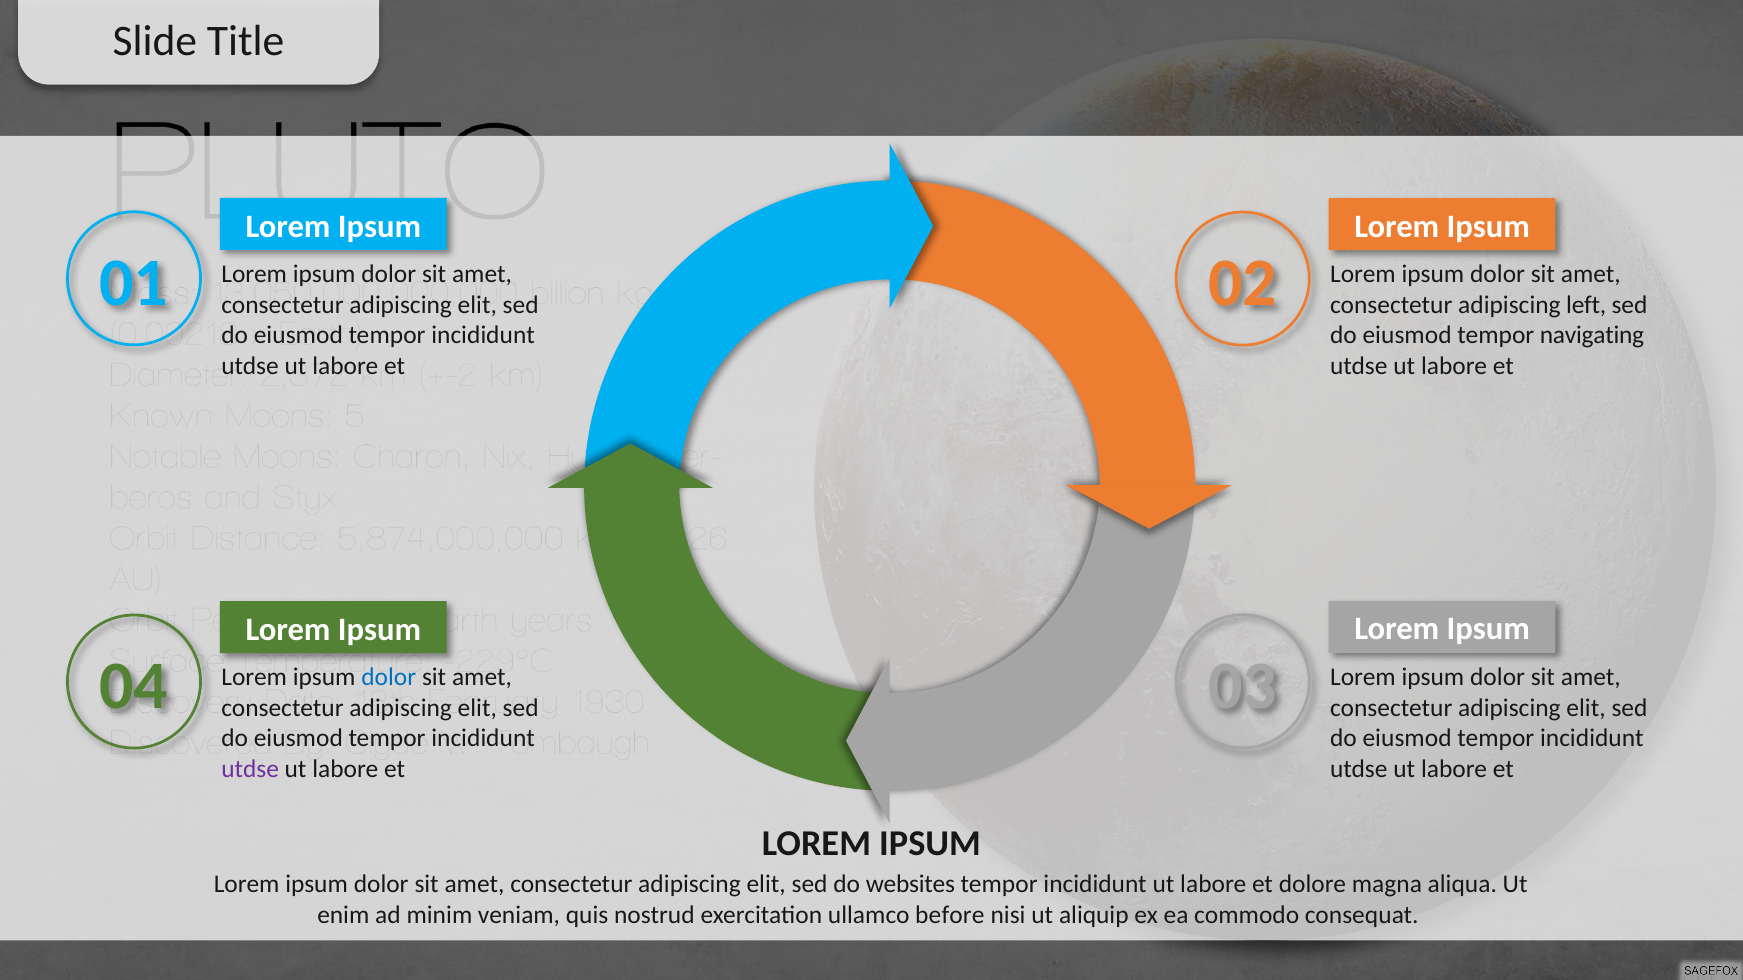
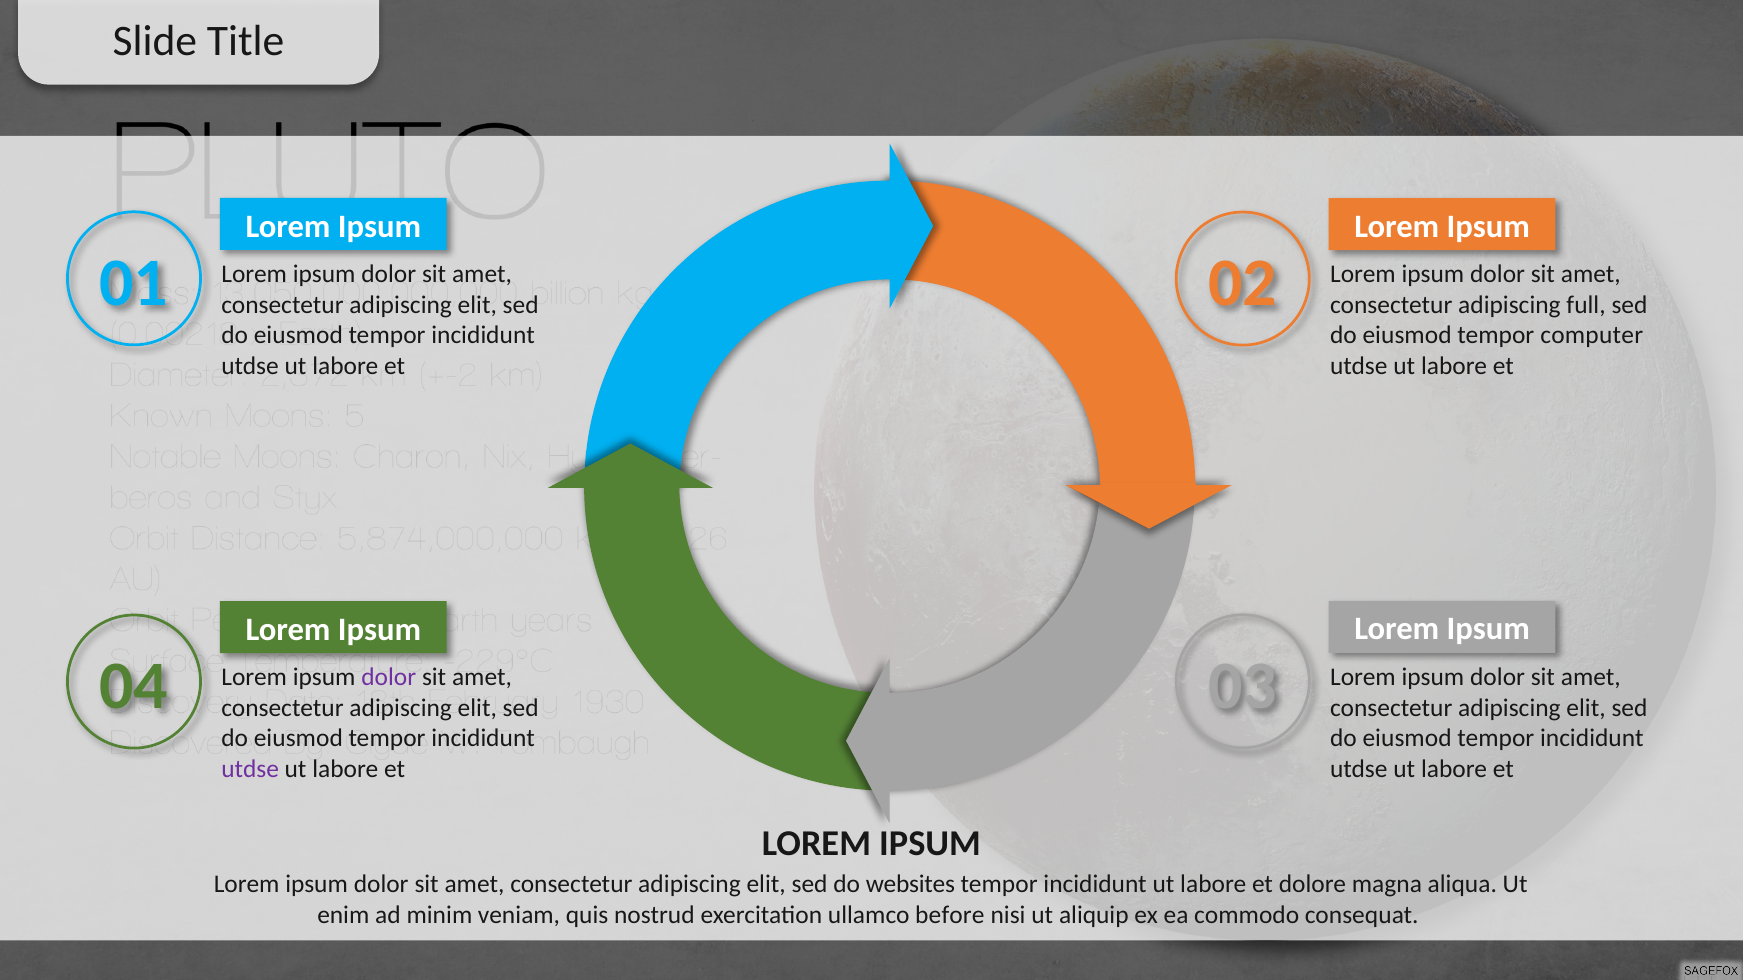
left: left -> full (1586, 305)
navigating: navigating -> computer (1592, 336)
dolor colour: blue -> purple (389, 678)
